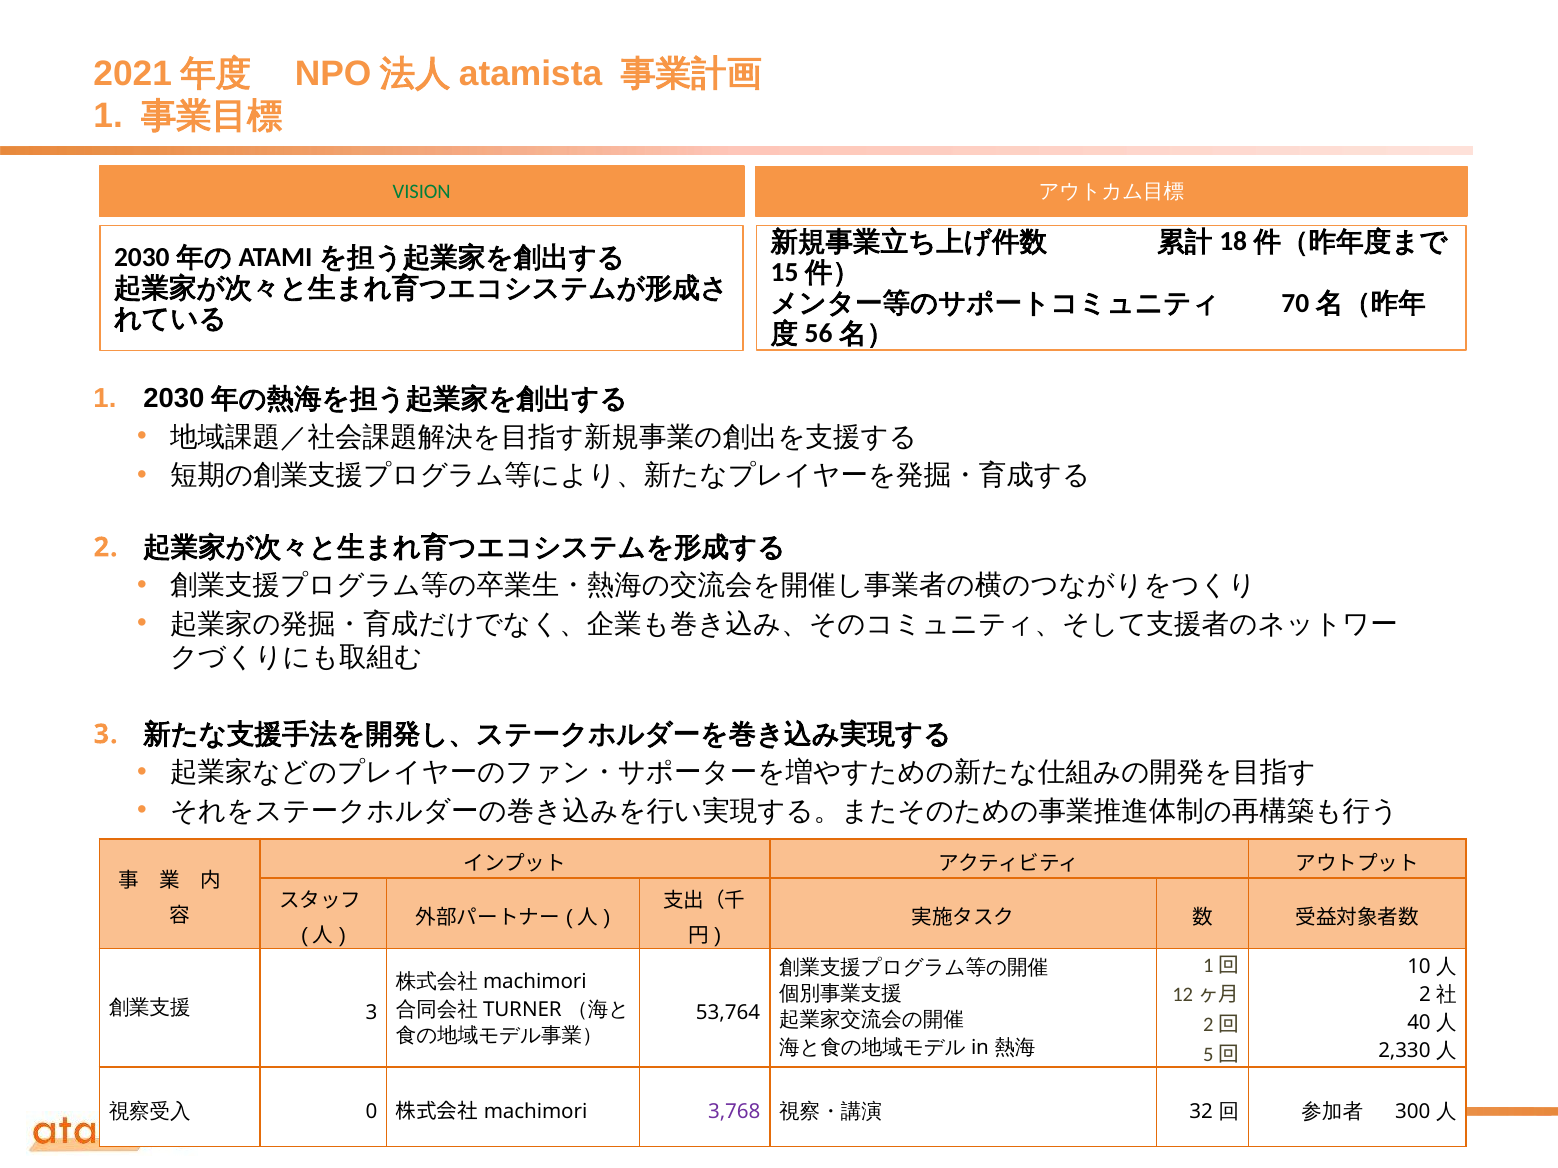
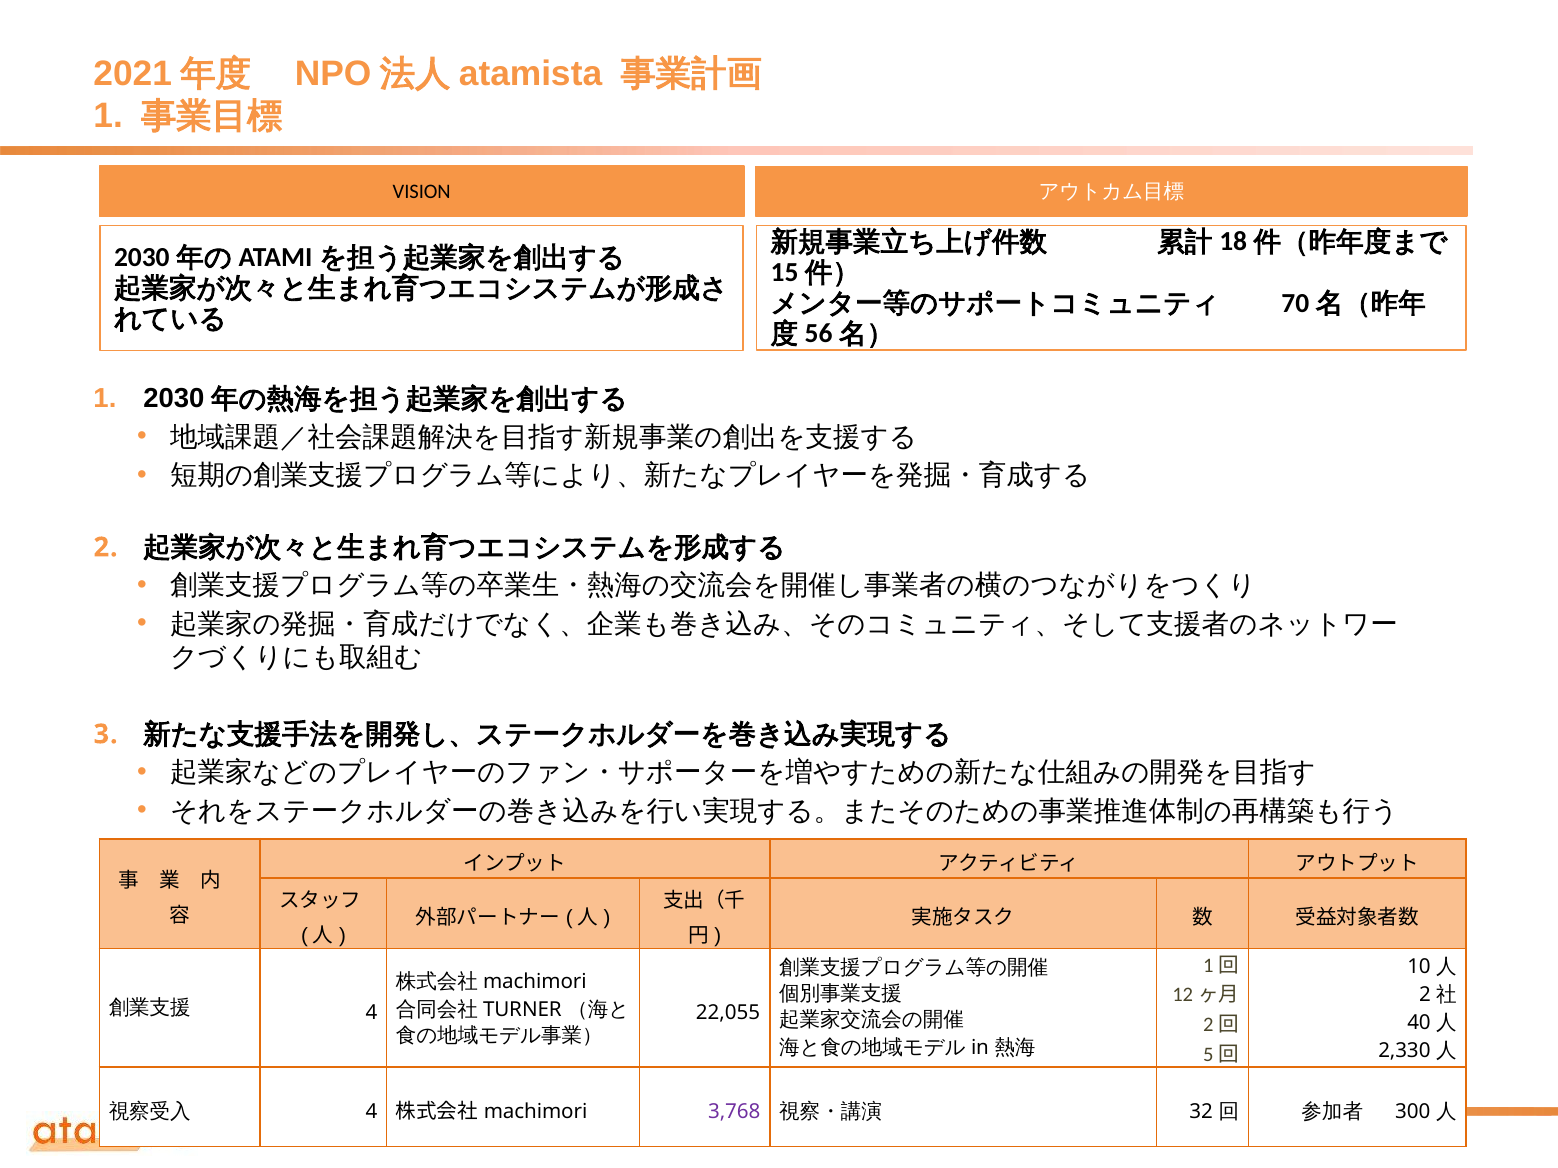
VISION colour: green -> black (422, 192)
3: 3 -> 4 (372, 1013)
53,764: 53,764 -> 22,055 (728, 1013)
0: 0 -> 4 (372, 1112)
